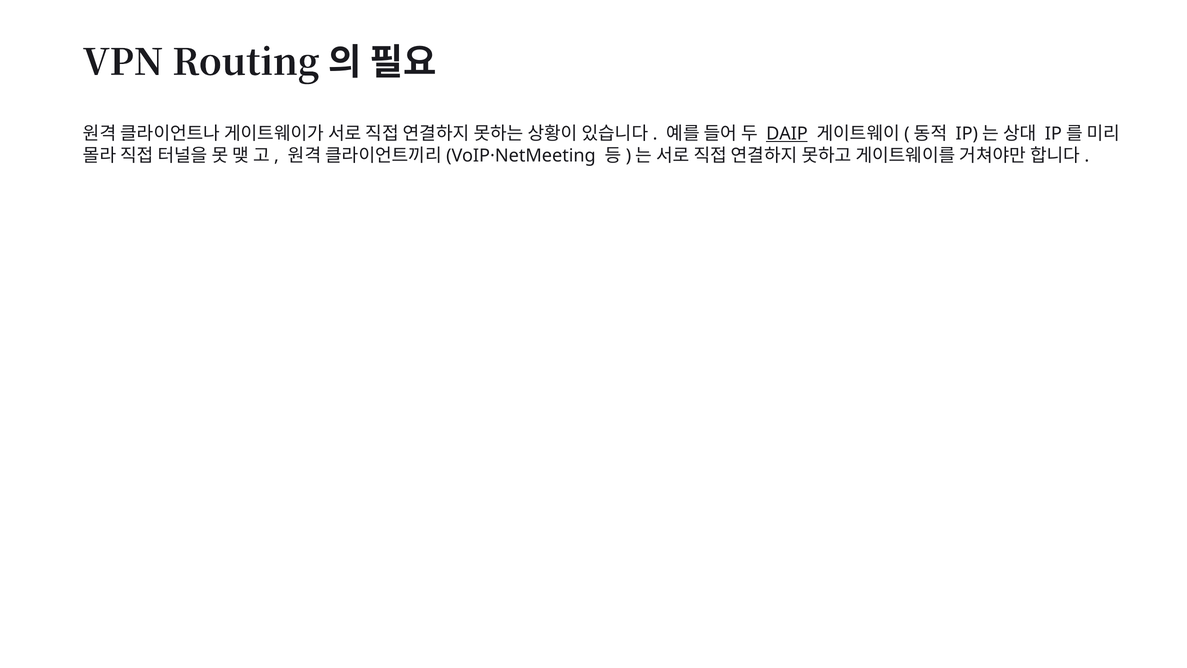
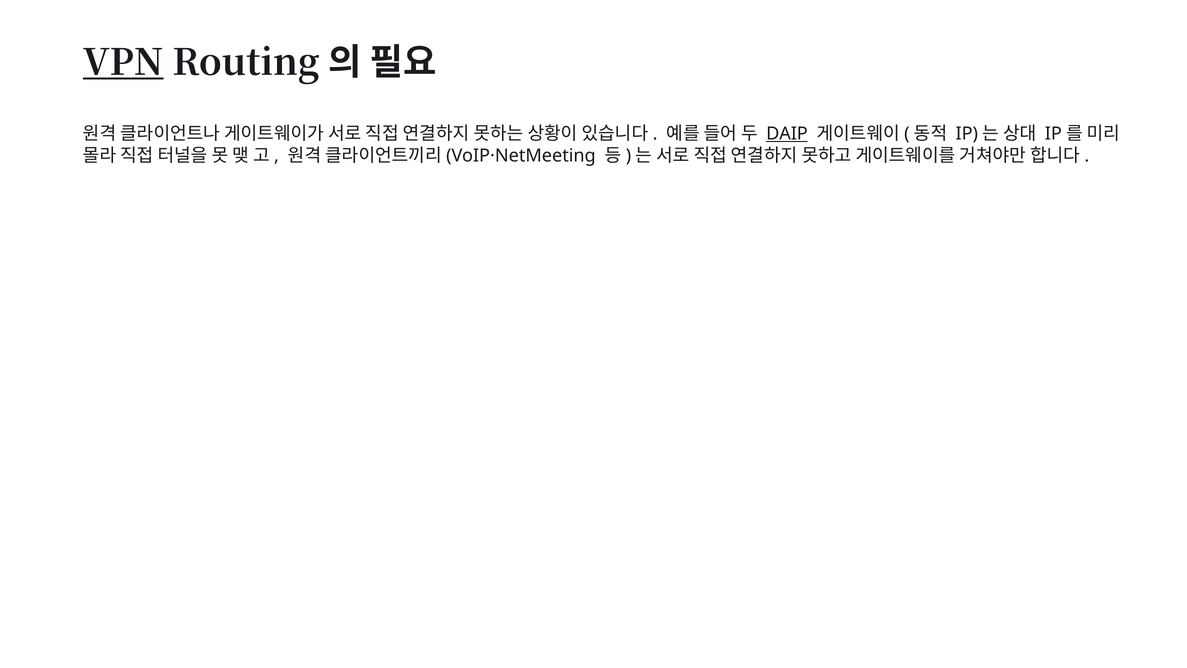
VPN underline: none -> present (123, 63)
